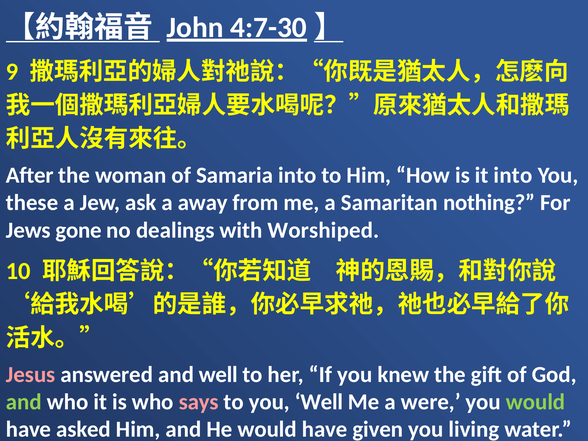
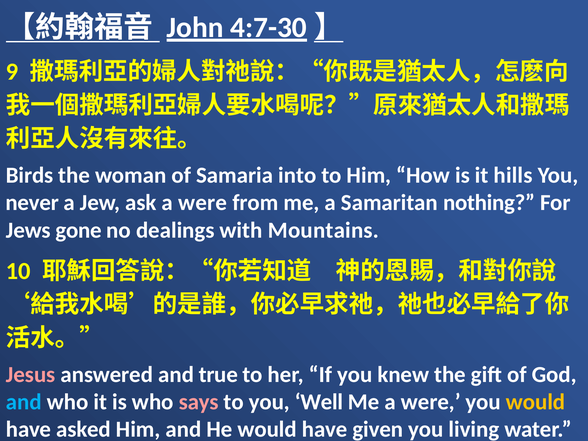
After: After -> Birds (30, 175)
it into: into -> hills (513, 175)
these: these -> never (32, 203)
ask a away: away -> were (203, 203)
Worshiped: Worshiped -> Mountains (323, 230)
and well: well -> true (218, 375)
and colour: light green -> light blue (24, 402)
would colour: light green -> yellow (536, 402)
